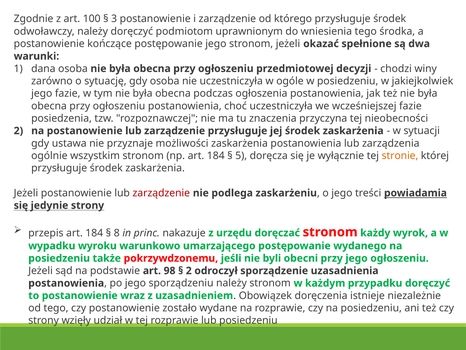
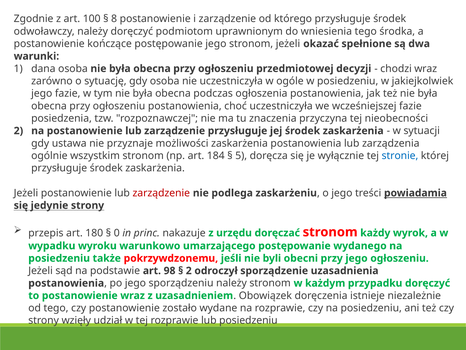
3: 3 -> 8 (114, 19)
chodzi winy: winy -> wraz (426, 69)
stronie colour: orange -> blue (400, 155)
przepis art 184: 184 -> 180 (94, 233)
8: 8 -> 0 (117, 233)
